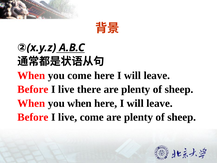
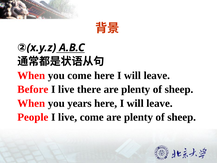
you when: when -> years (79, 103)
Before: Before -> People (33, 117)
